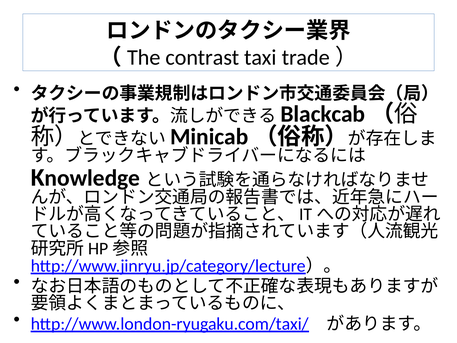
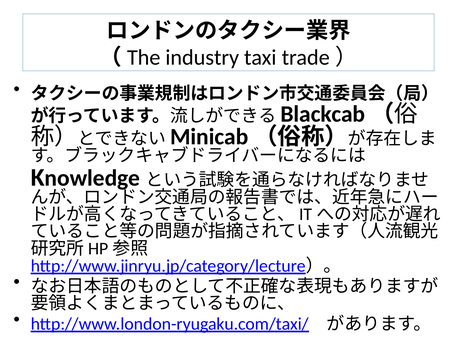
contrast: contrast -> industry (202, 58)
